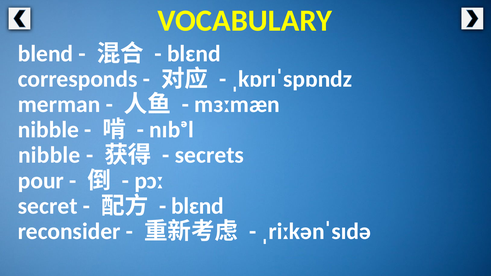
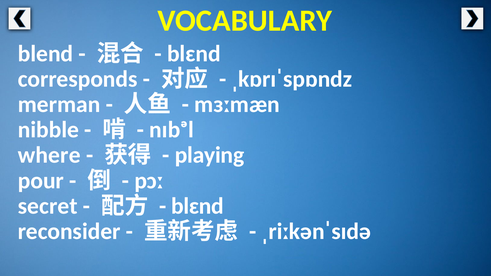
nibble: nibble -> where (49, 155)
secrets: secrets -> playing (209, 155)
